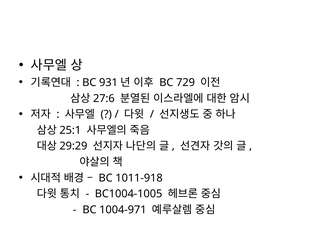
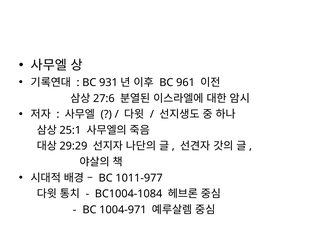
729: 729 -> 961 (186, 83)
1011-918: 1011-918 -> 1011-977 (139, 178)
BC1004-1005: BC1004-1005 -> BC1004-1084 (129, 194)
